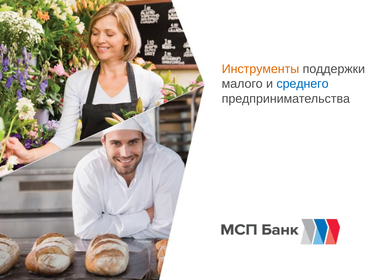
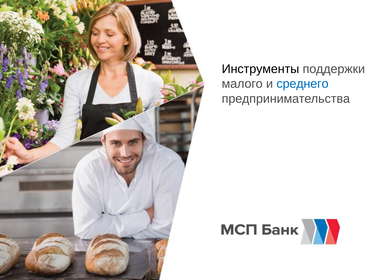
Инструменты colour: orange -> black (260, 69)
